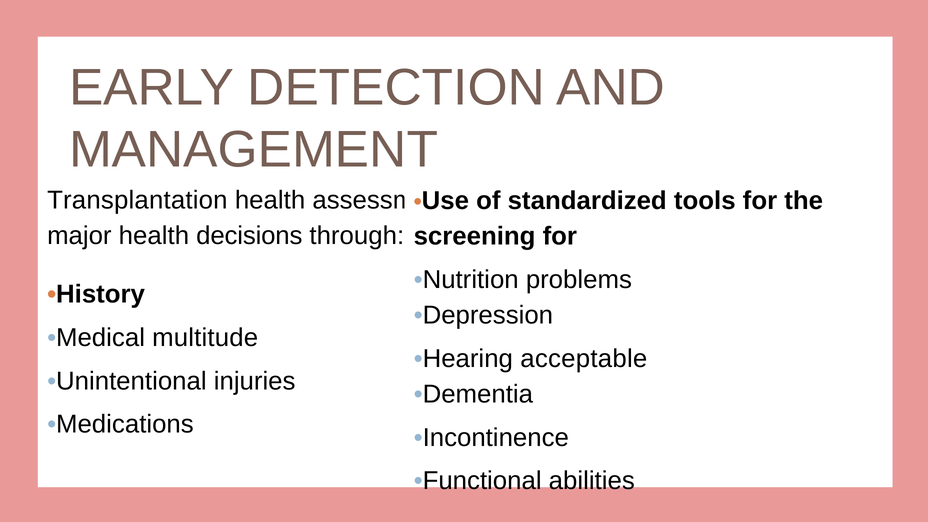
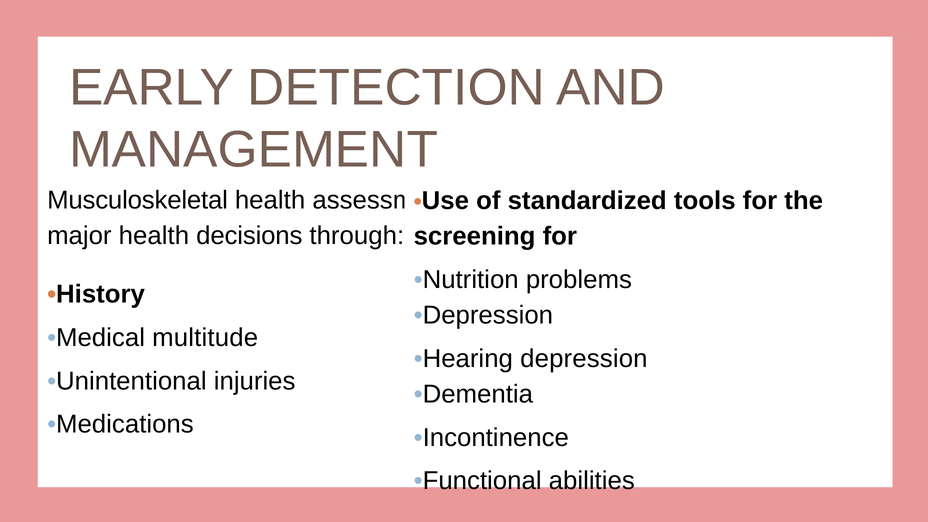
Transplantation: Transplantation -> Musculoskeletal (138, 200)
Hearing acceptable: acceptable -> depression (584, 359)
